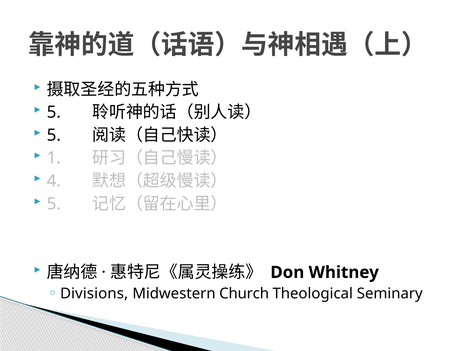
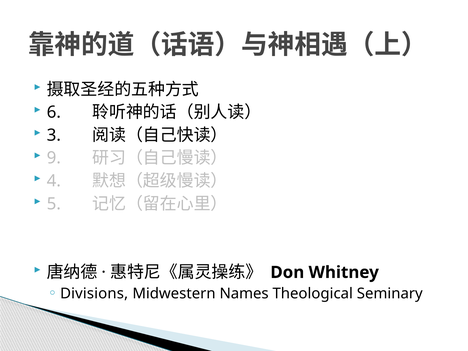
5: 5 -> 6 (54, 112)
5: 5 -> 3 (54, 135)
1: 1 -> 9 (54, 158)
Church: Church -> Names (244, 293)
